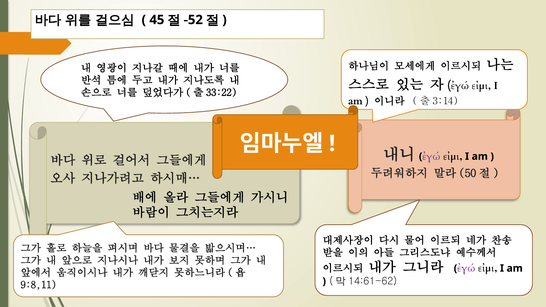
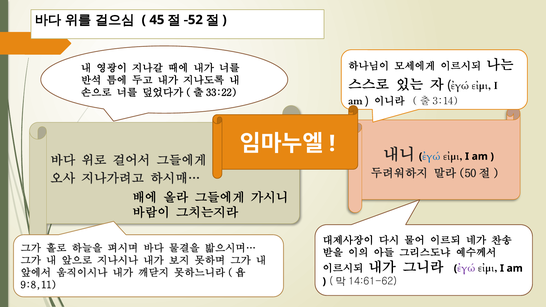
ἐγώ colour: purple -> blue (431, 156)
